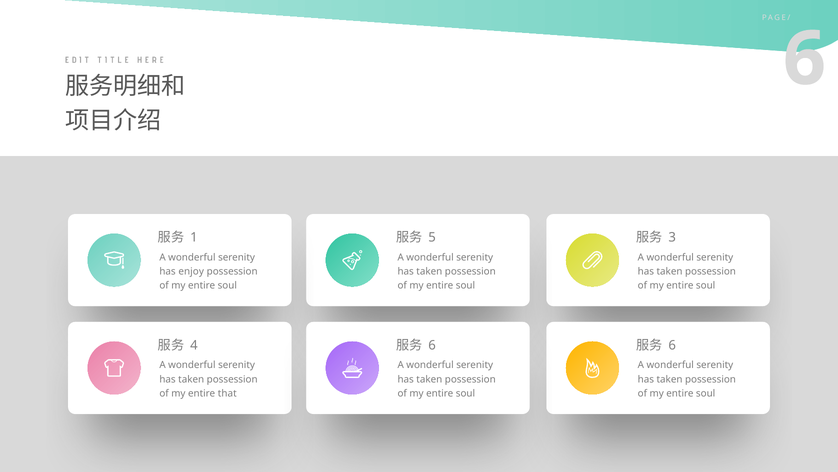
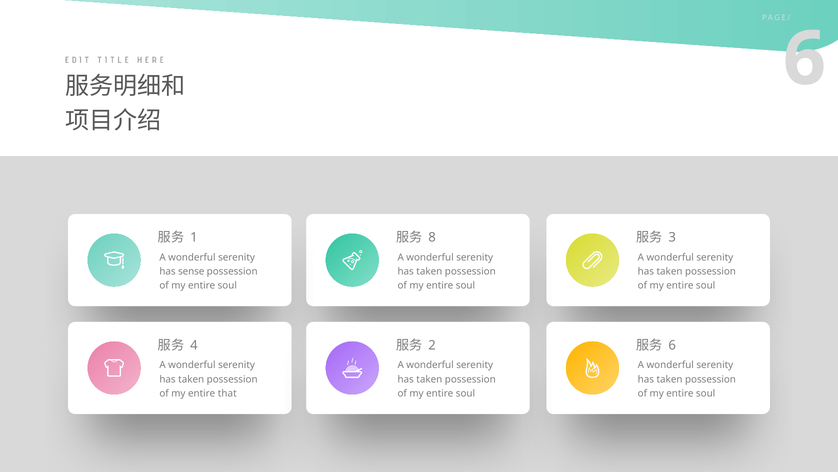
5: 5 -> 8 (432, 238)
enjoy: enjoy -> sense (191, 272)
6: 6 -> 2 (432, 345)
